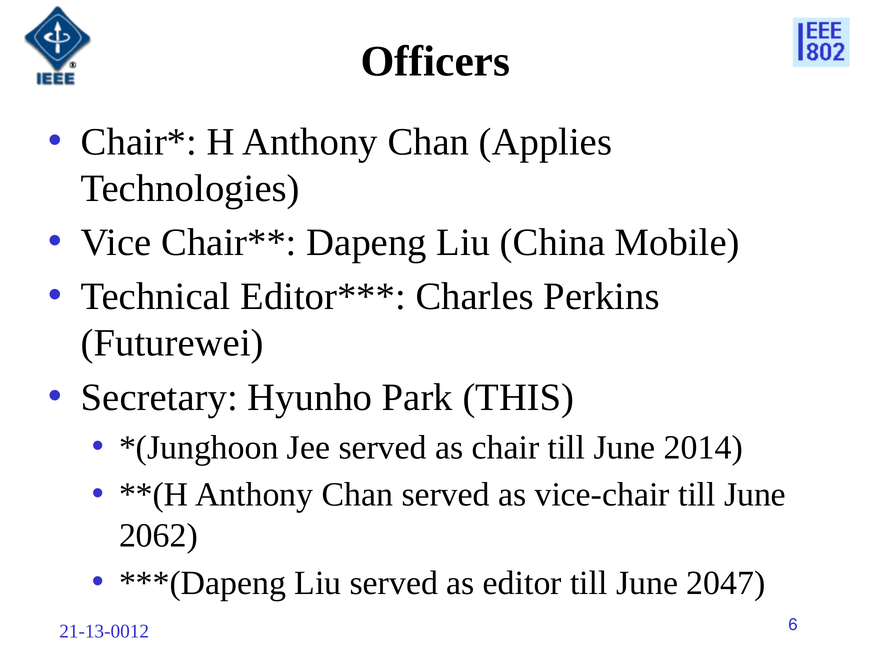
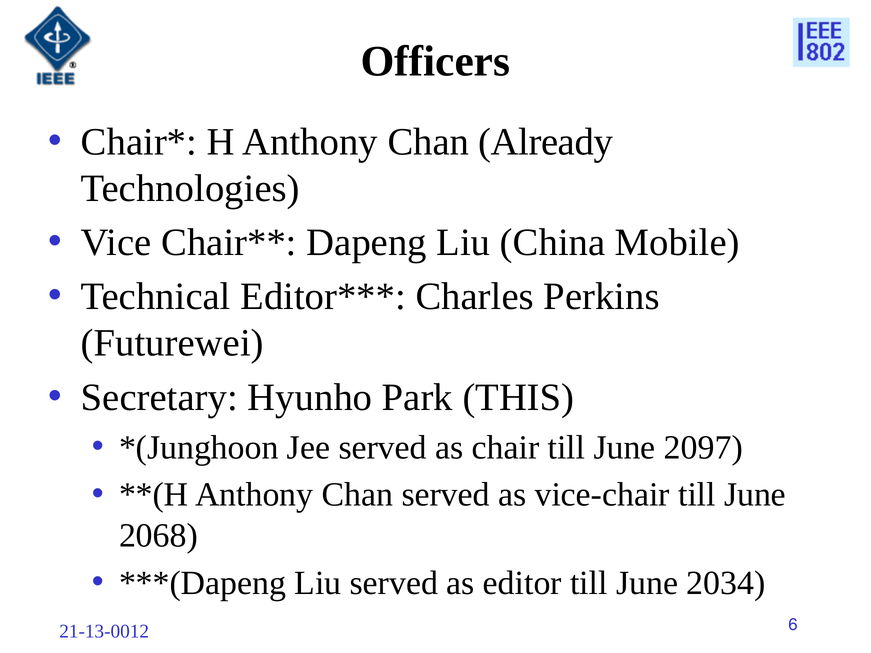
Applies: Applies -> Already (546, 142)
2014: 2014 -> 2097 (703, 448)
2062: 2062 -> 2068 (158, 536)
2047: 2047 -> 2034 (726, 583)
